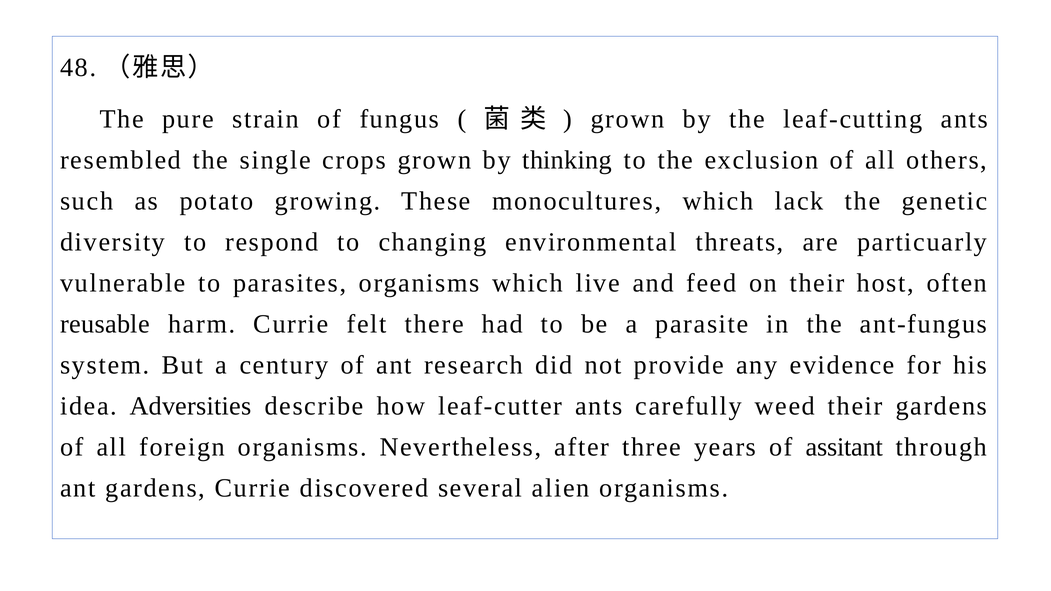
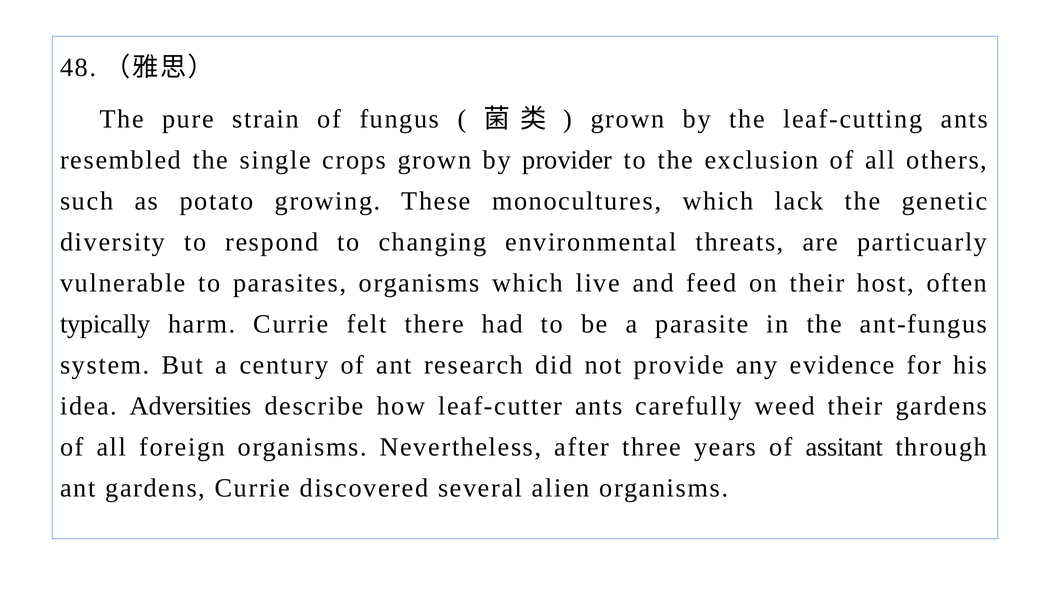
thinking: thinking -> provider (567, 160)
reusable: reusable -> typically (105, 324)
